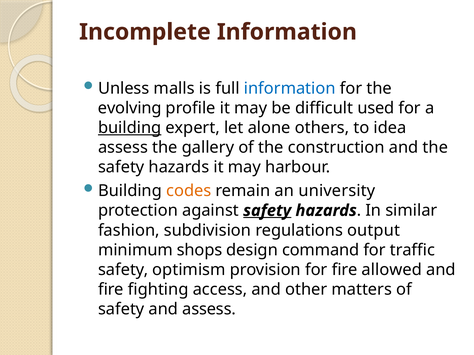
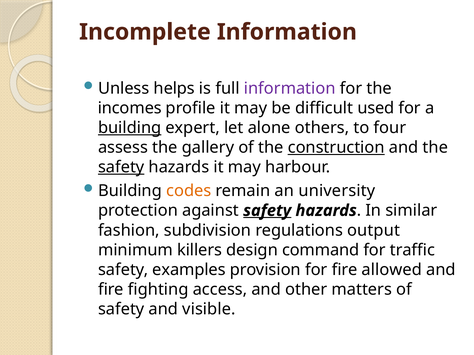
malls: malls -> helps (174, 88)
information colour: blue -> purple (290, 88)
evolving: evolving -> incomes (130, 108)
idea: idea -> four (390, 128)
construction underline: none -> present (336, 148)
safety underline: none -> present (121, 167)
shops: shops -> killers (200, 250)
optimism: optimism -> examples (189, 270)
and assess: assess -> visible (209, 310)
